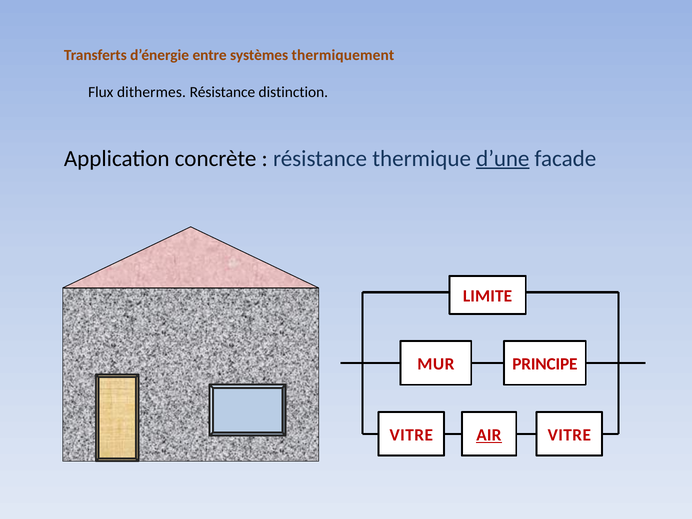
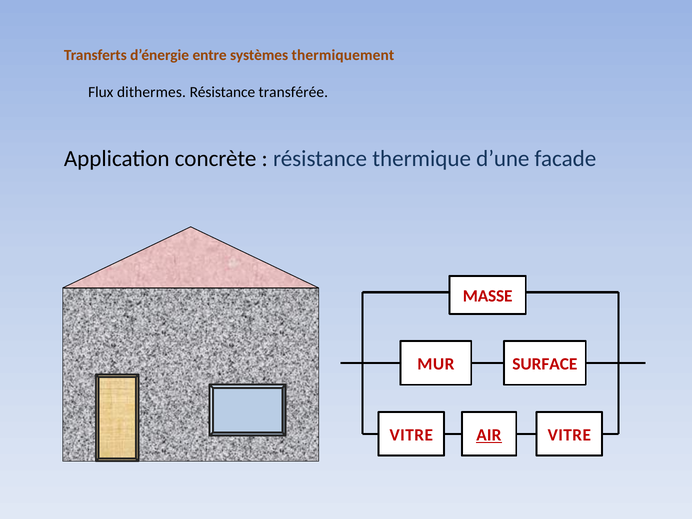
distinction: distinction -> transférée (293, 92)
d’une underline: present -> none (503, 158)
LIMITE: LIMITE -> MASSE (488, 296)
PRINCIPE: PRINCIPE -> SURFACE (545, 364)
